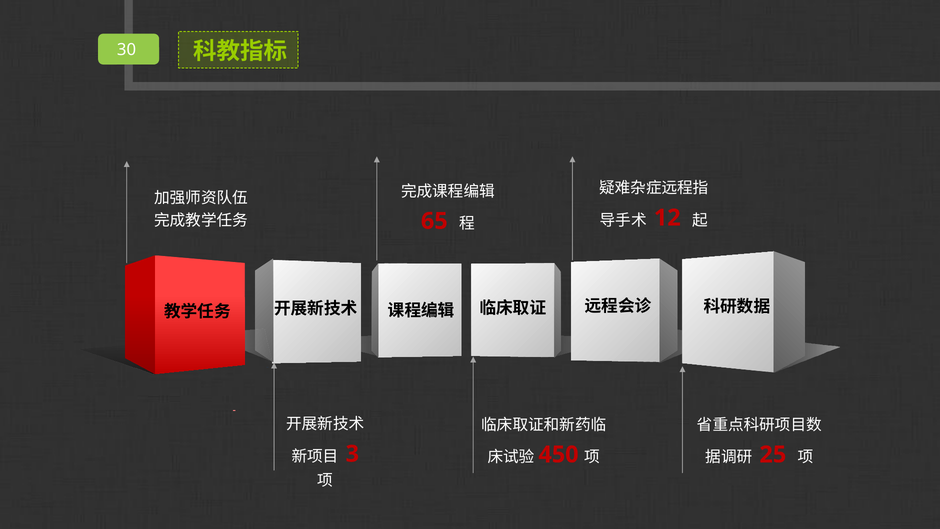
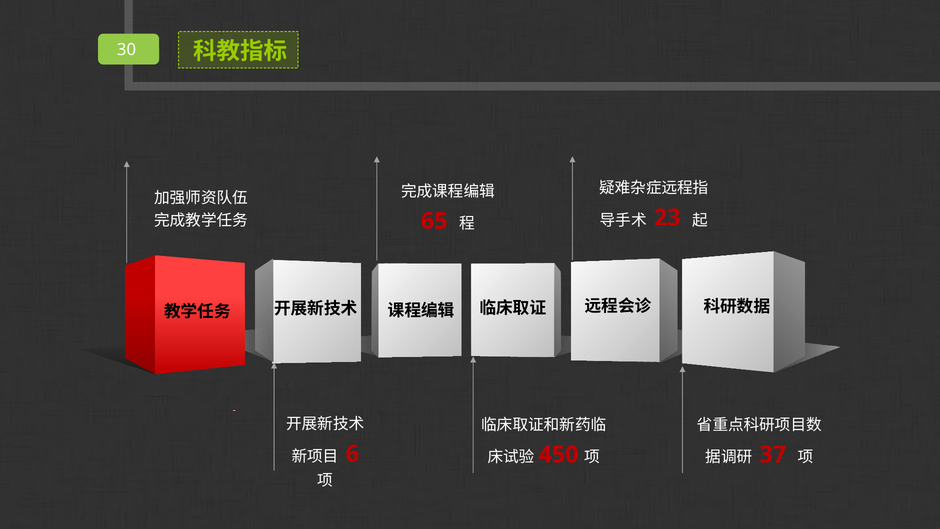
12: 12 -> 23 (667, 218)
3: 3 -> 6 (352, 454)
25: 25 -> 37 (773, 454)
